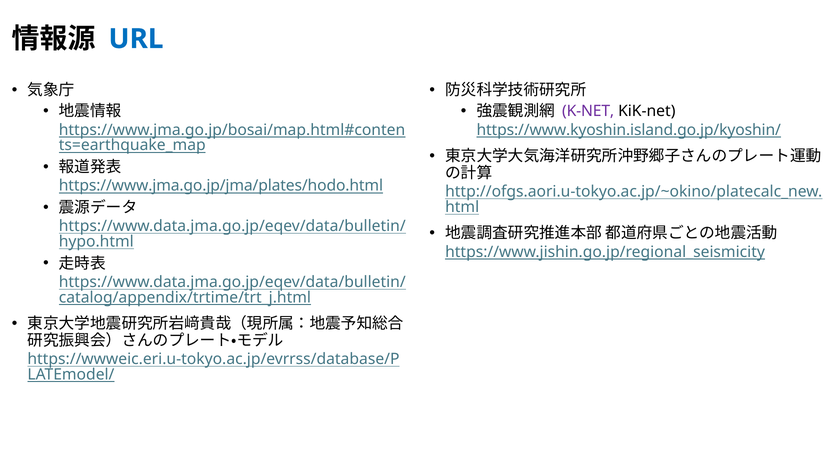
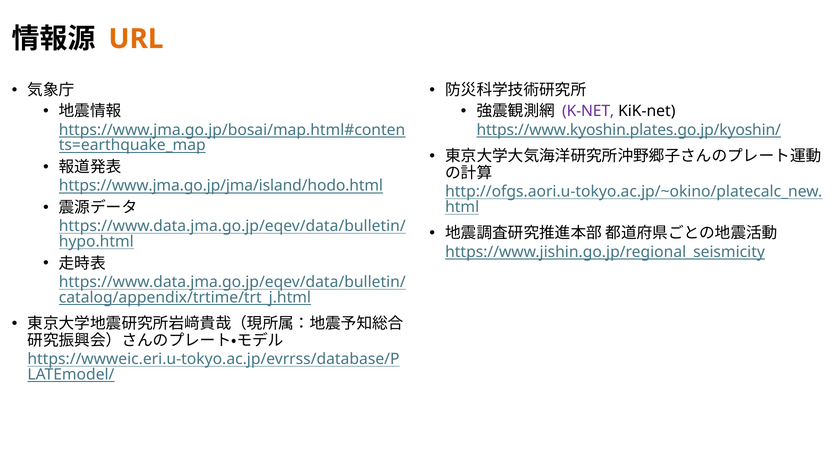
URL colour: blue -> orange (136, 39)
https://www.kyoshin.island.go.jp/kyoshin/: https://www.kyoshin.island.go.jp/kyoshin/ -> https://www.kyoshin.plates.go.jp/kyoshin/ (629, 130)
https://www.jma.go.jp/jma/plates/hodo.html: https://www.jma.go.jp/jma/plates/hodo.html -> https://www.jma.go.jp/jma/island/hodo.html (221, 186)
